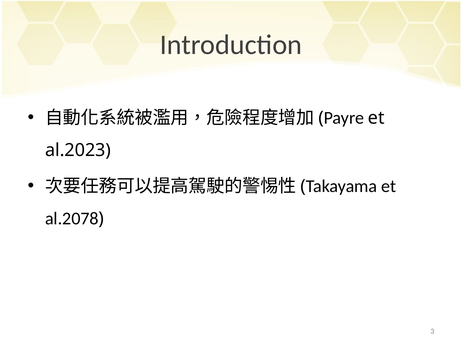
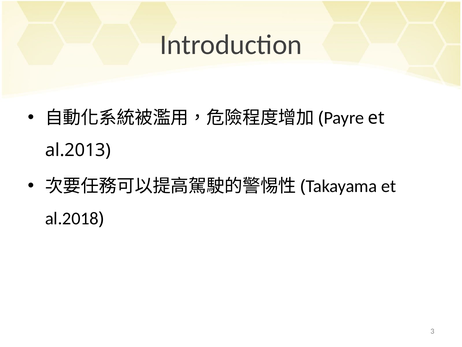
al.2023: al.2023 -> al.2013 (78, 150)
al.2078: al.2078 -> al.2018 (72, 218)
